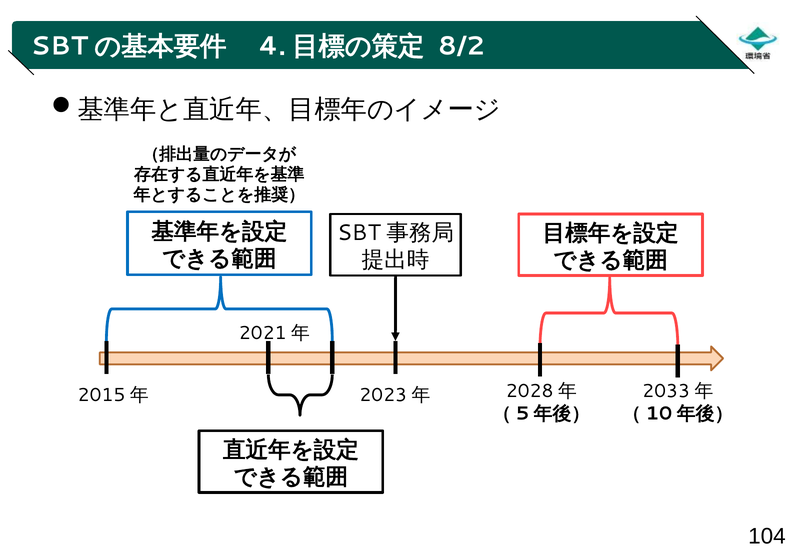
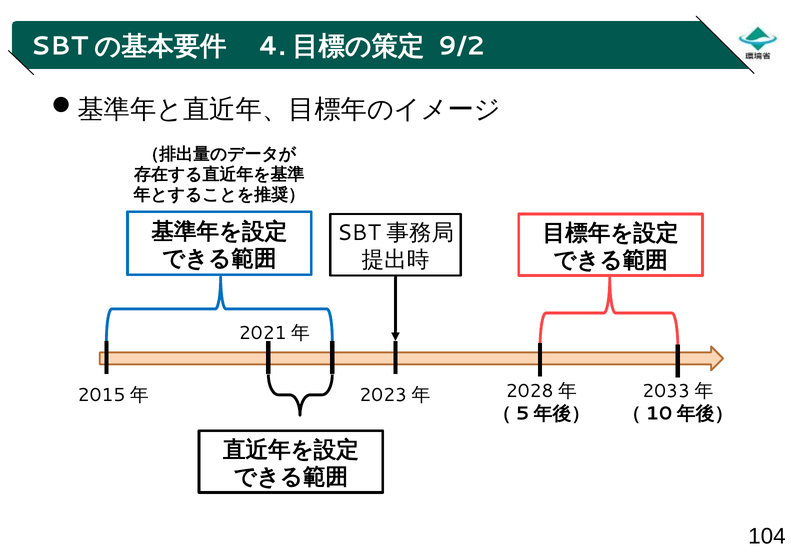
8/2: 8/2 -> 9/2 (462, 46)
